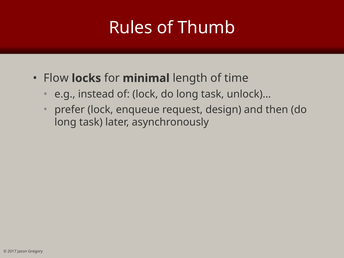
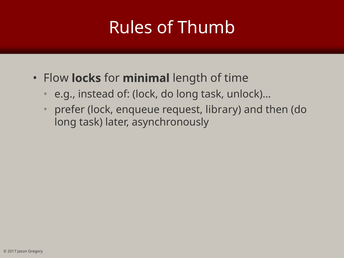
design: design -> library (223, 110)
